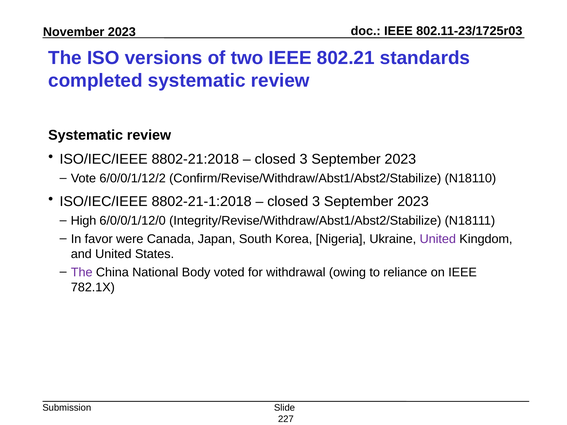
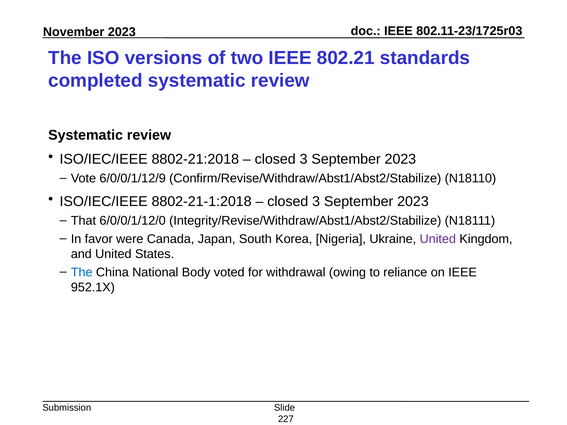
6/0/0/1/12/2: 6/0/0/1/12/2 -> 6/0/0/1/12/9 (133, 178)
High: High -> That (83, 221)
The colour: purple -> blue (82, 272)
782.1X: 782.1X -> 952.1X (93, 288)
